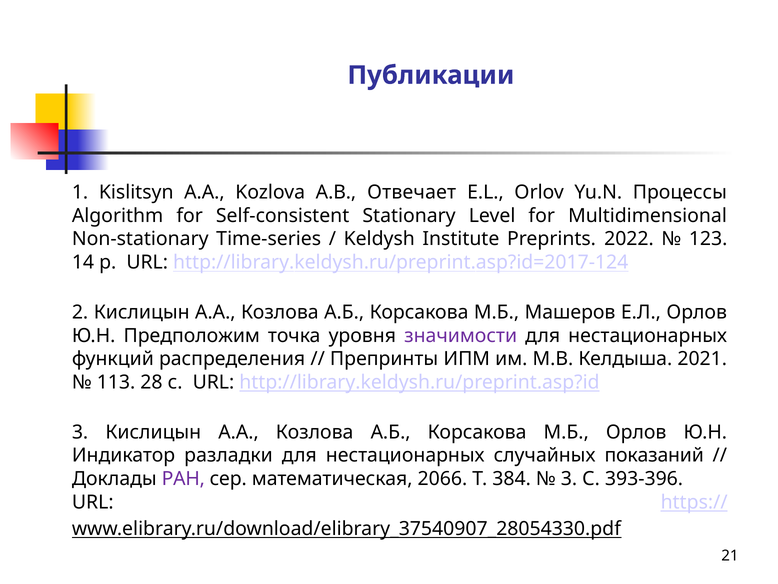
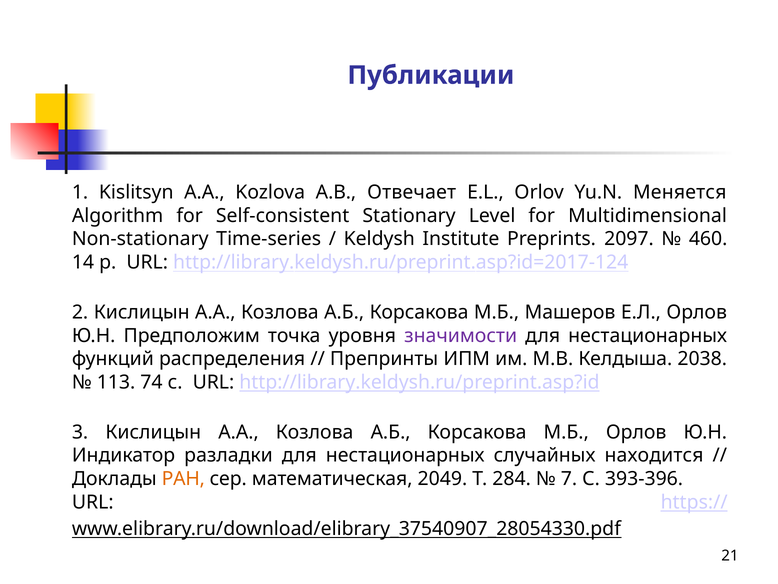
Процессы: Процессы -> Меняется (680, 192)
2022: 2022 -> 2097 (629, 239)
123: 123 -> 460 (708, 239)
2021: 2021 -> 2038 (702, 359)
28: 28 -> 74 (151, 382)
показаний: показаний -> находится (654, 455)
РАН colour: purple -> orange (183, 479)
2066: 2066 -> 2049 (442, 479)
384: 384 -> 284 (512, 479)
3: 3 -> 7 (569, 479)
